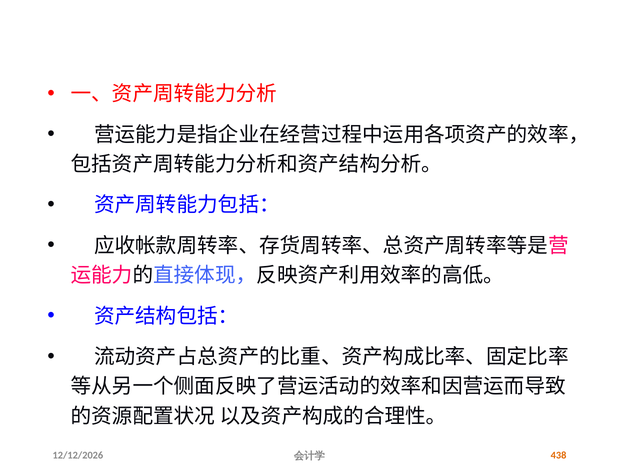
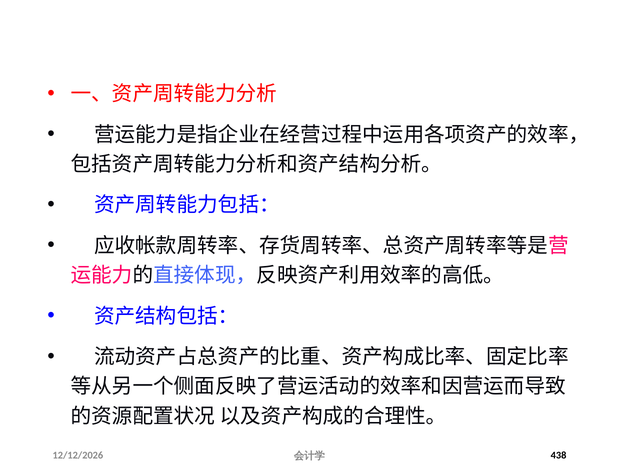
438 colour: orange -> black (559, 456)
